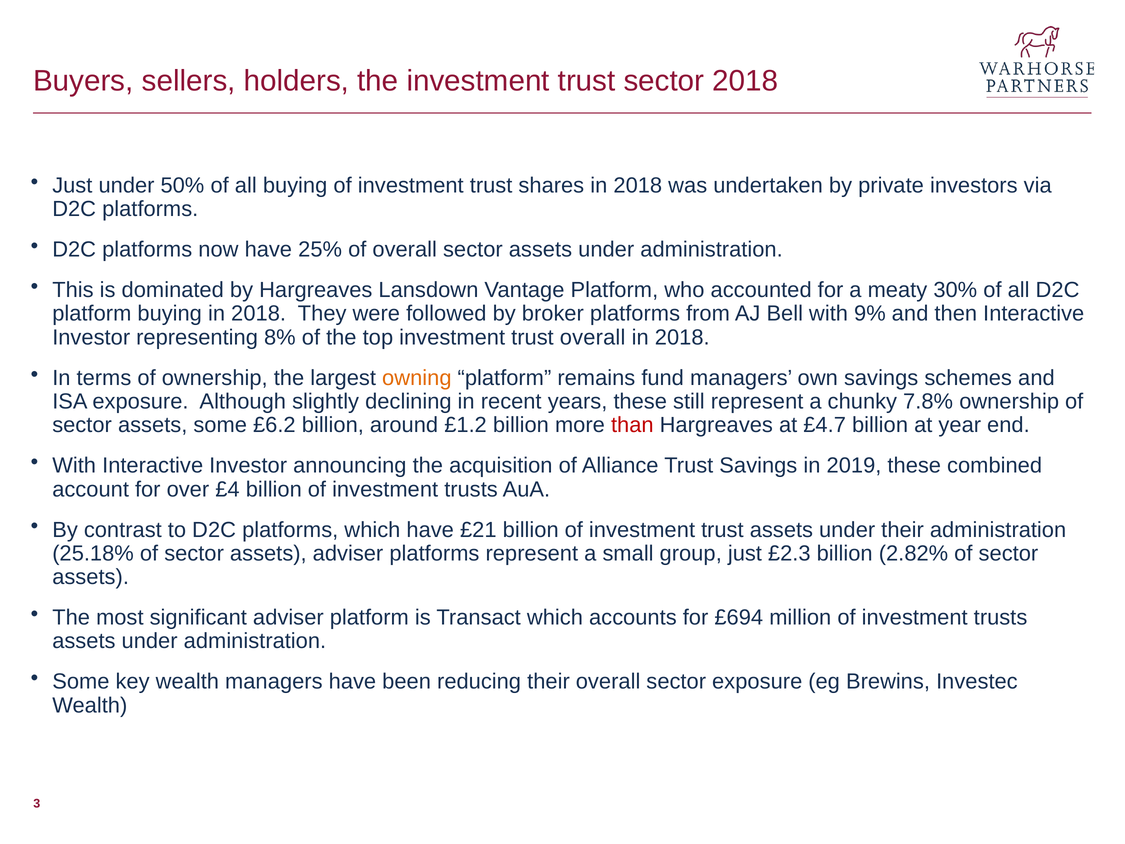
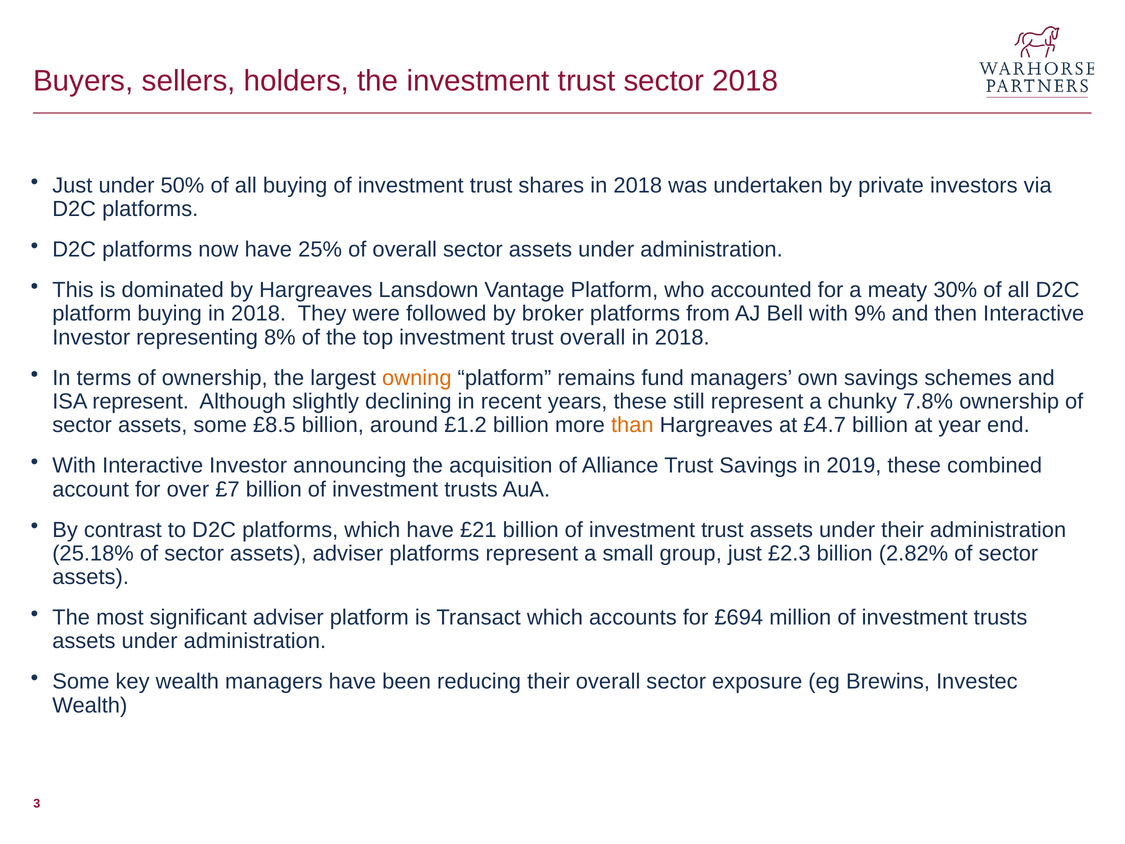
ISA exposure: exposure -> represent (141, 401)
£6.2: £6.2 -> £8.5 (274, 425)
than colour: red -> orange (632, 425)
£4: £4 -> £7 (227, 489)
